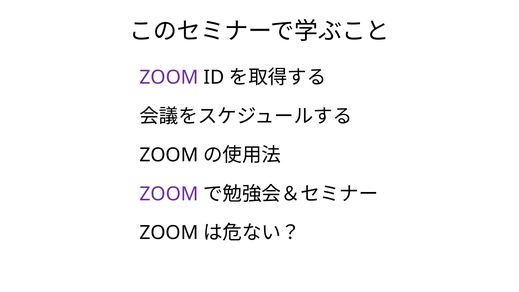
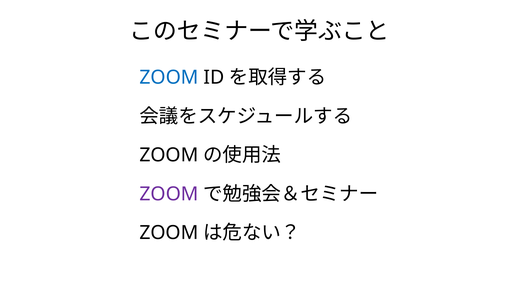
ZOOM colour: purple -> blue (169, 77)
